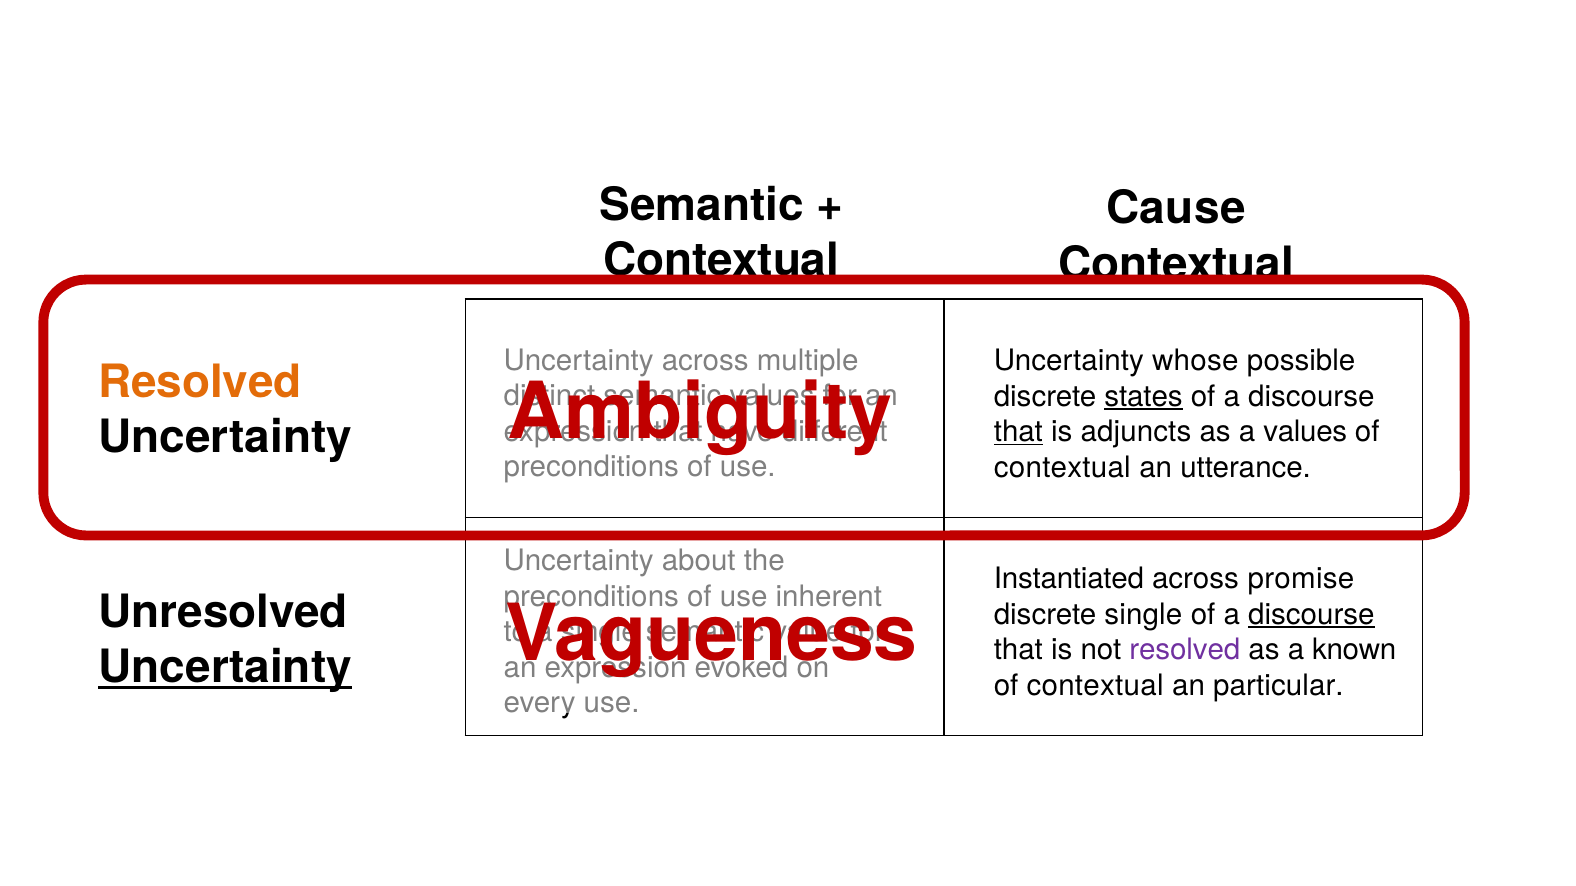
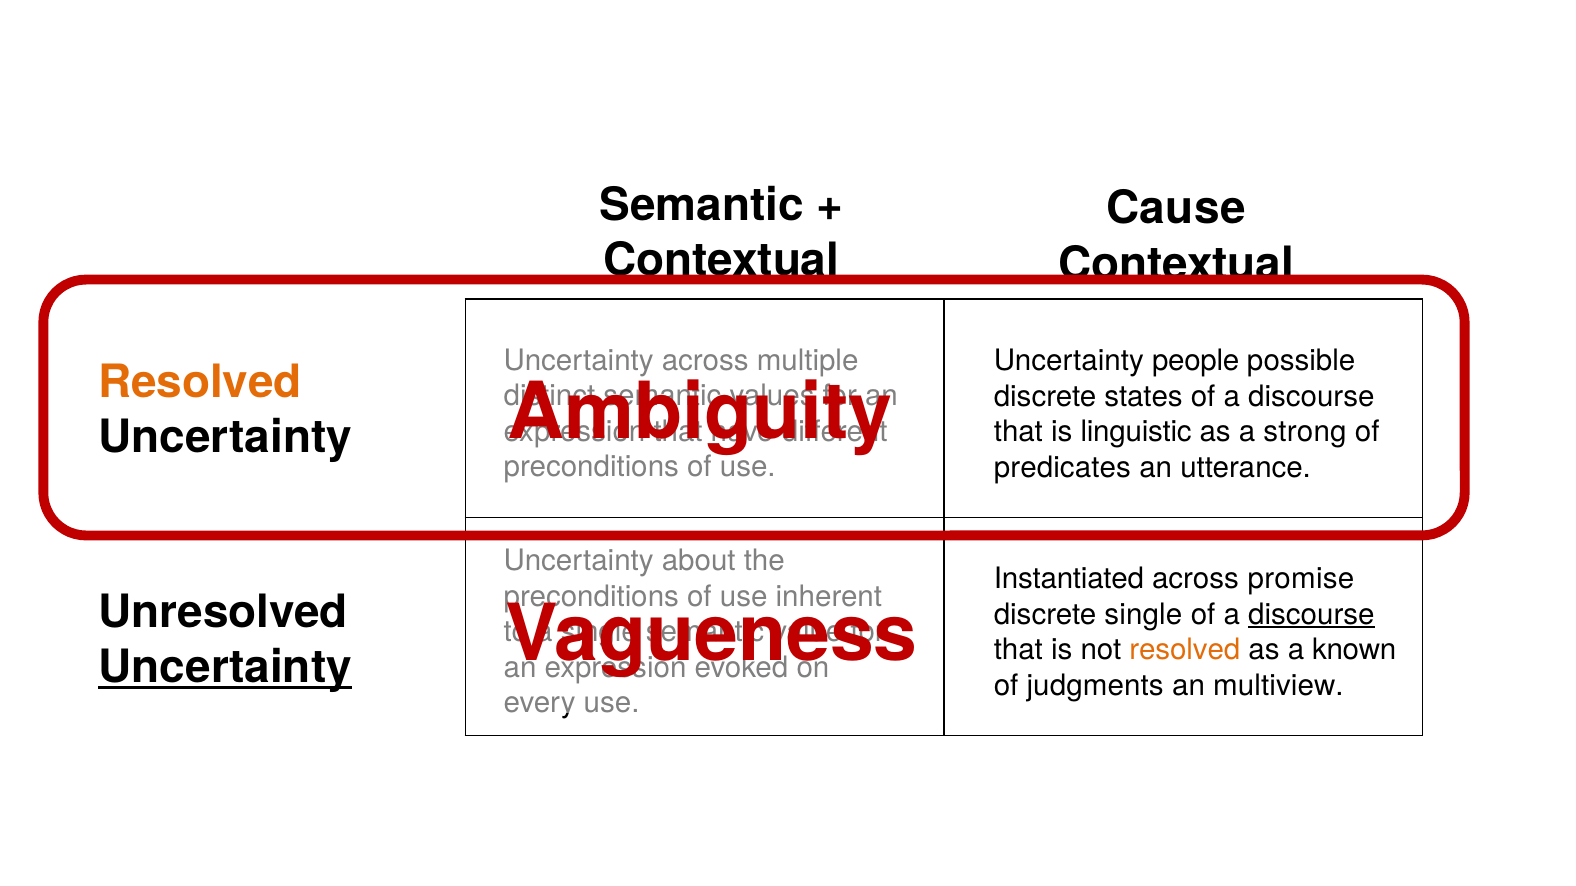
whose: whose -> people (1196, 361)
states underline: present -> none (1143, 397)
that underline: present -> none (1018, 432)
adjuncts: adjuncts -> linguistic (1136, 432)
a values: values -> strong (1305, 432)
contextual: contextual -> predicates (1062, 468)
resolved colour: purple -> orange (1185, 650)
contextual: contextual -> judgments (1095, 686)
particular: particular -> multiview (1278, 686)
